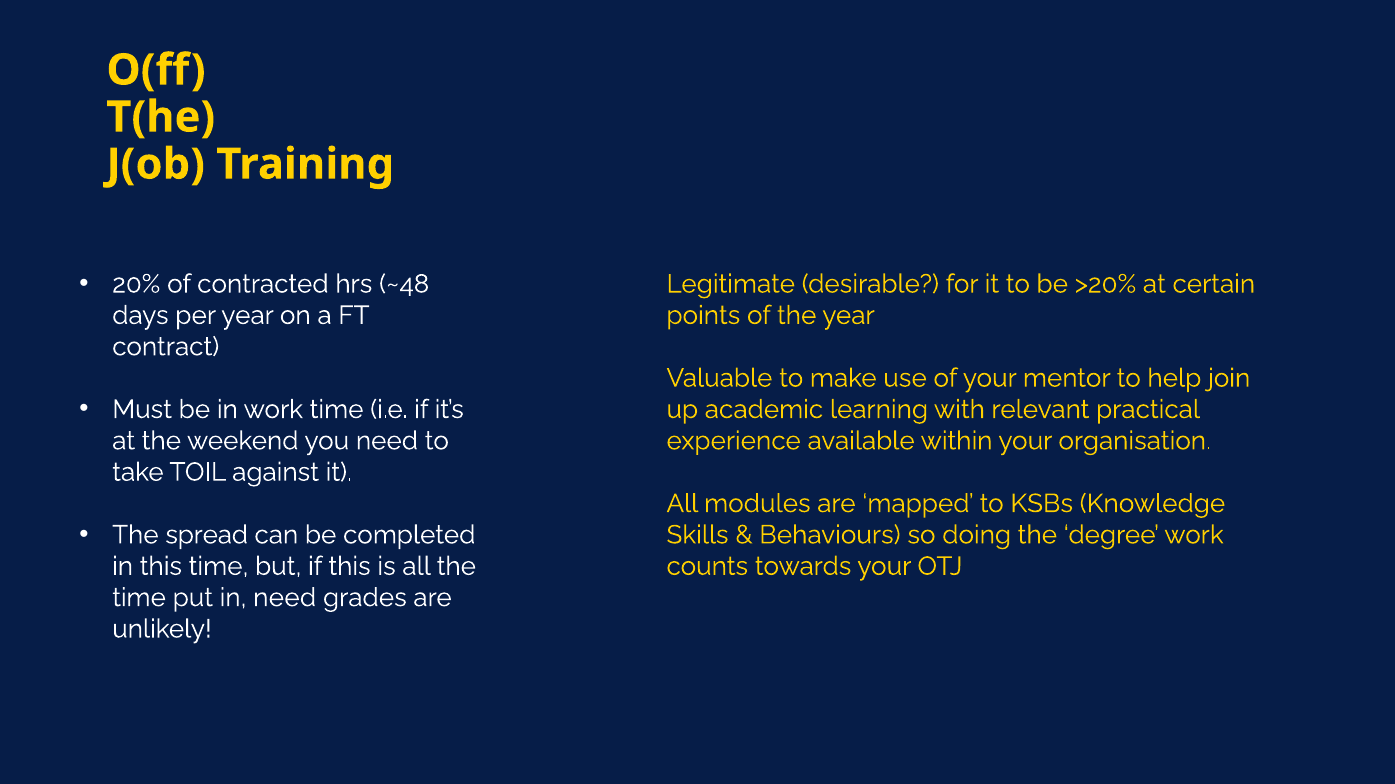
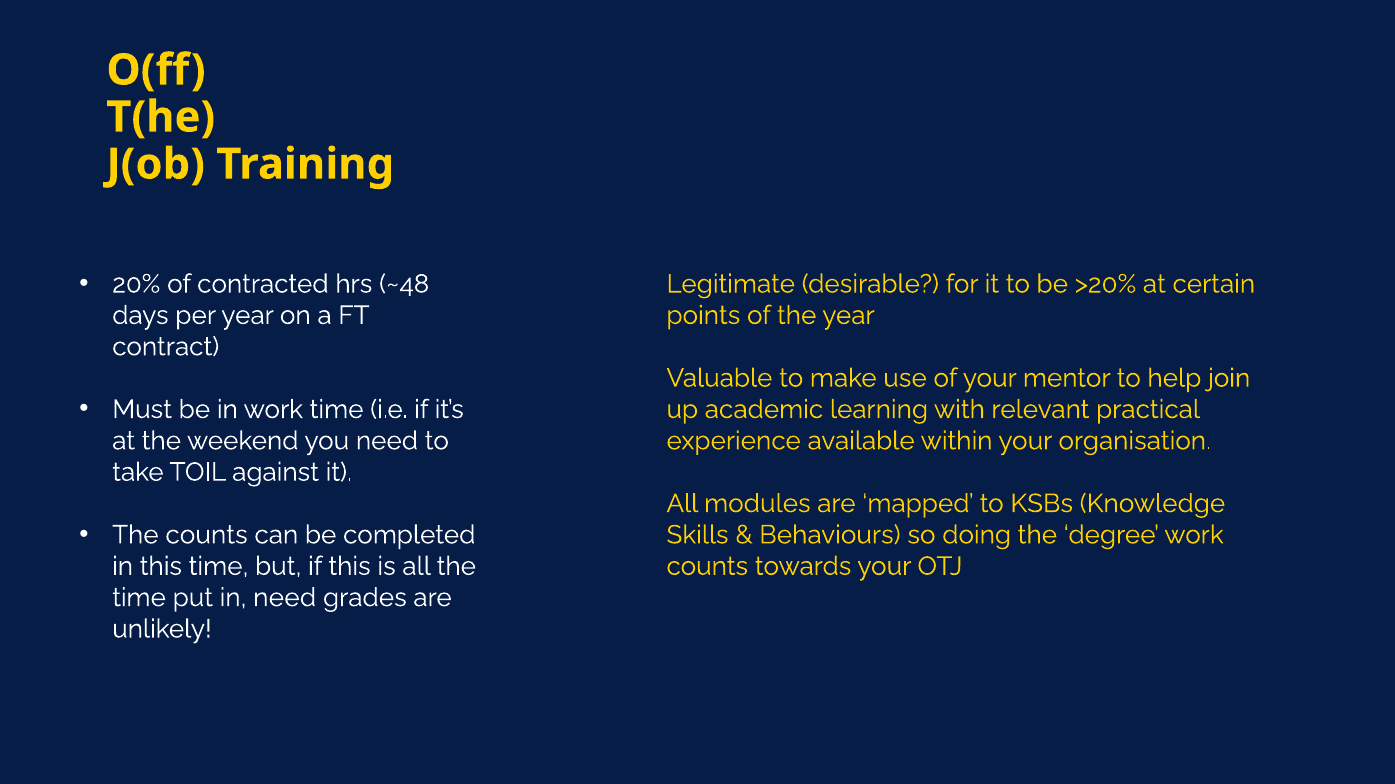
The spread: spread -> counts (207, 535)
